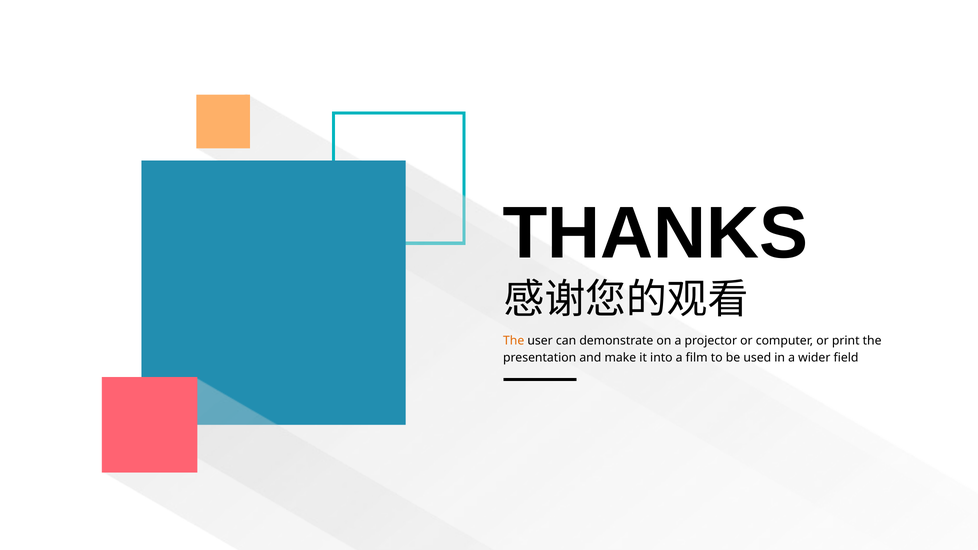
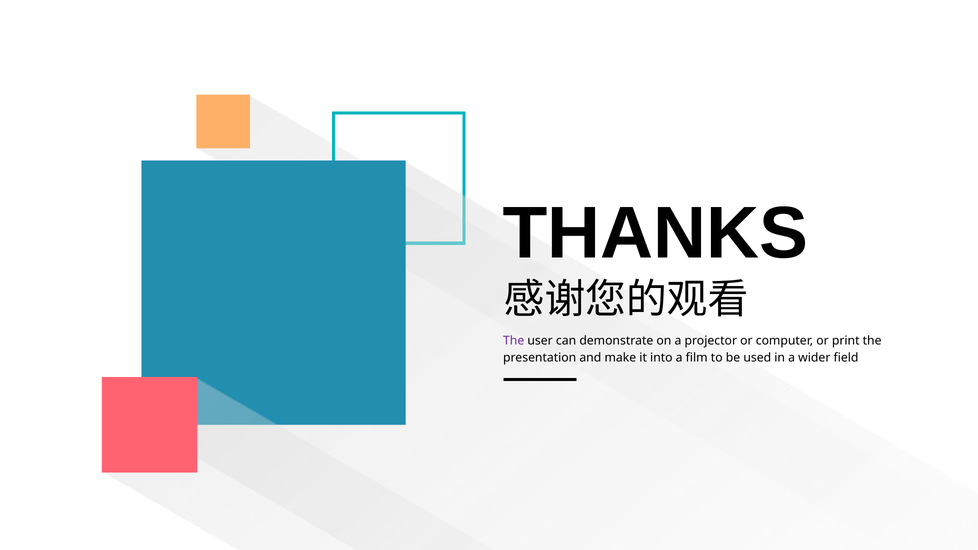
The colour: orange -> purple (514, 341)
